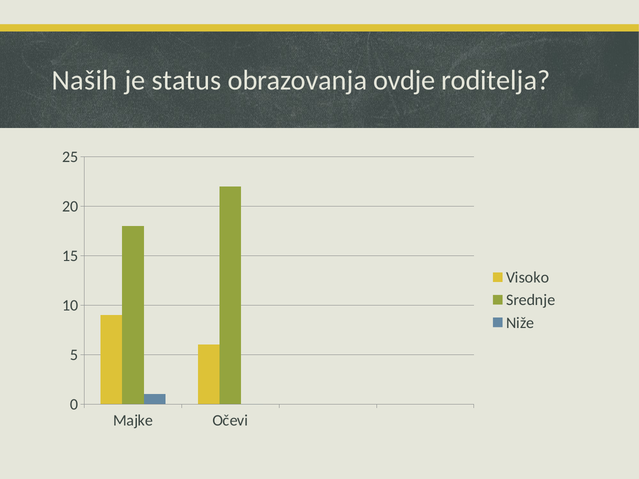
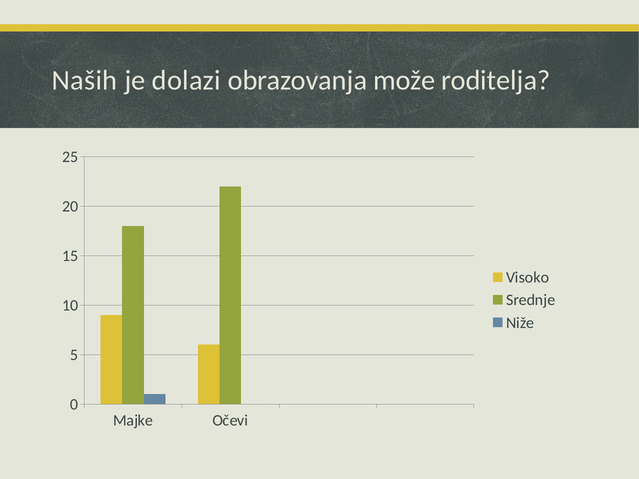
status: status -> dolazi (186, 81)
ovdje: ovdje -> može (404, 81)
